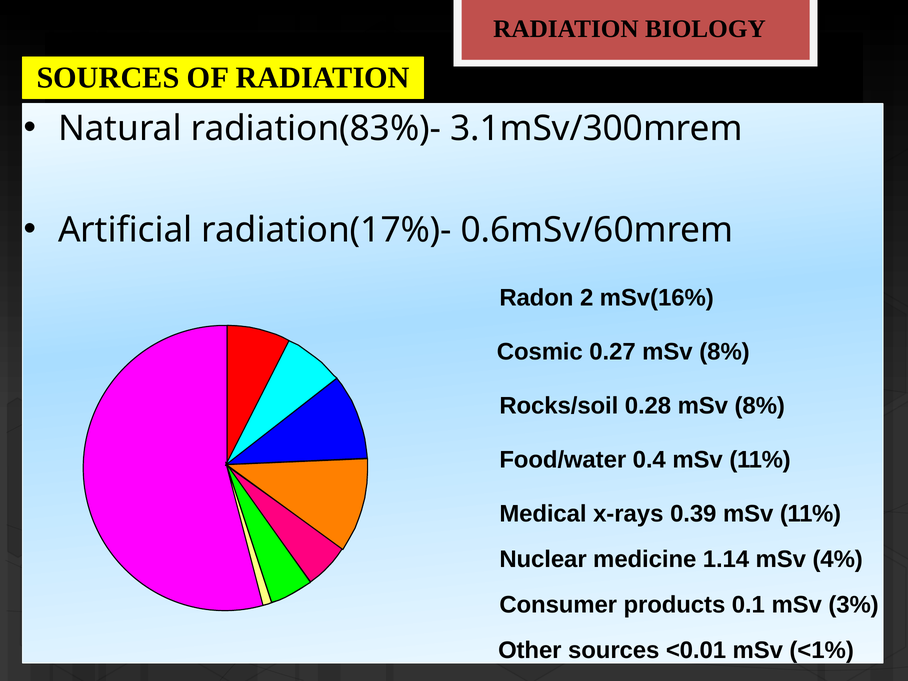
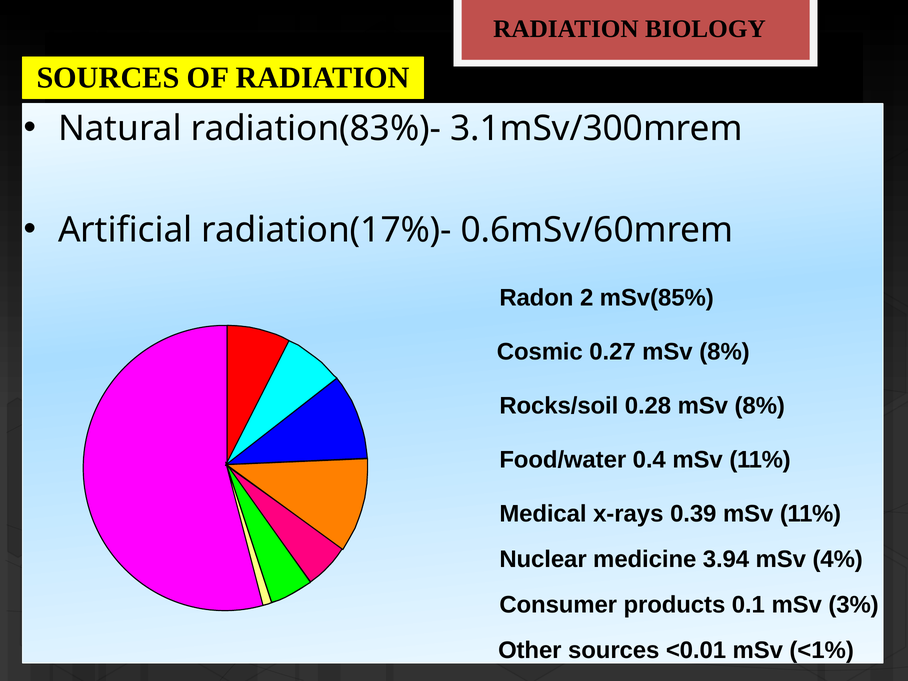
mSv(16%: mSv(16% -> mSv(85% (657, 298)
1.14: 1.14 -> 3.94 (726, 559)
